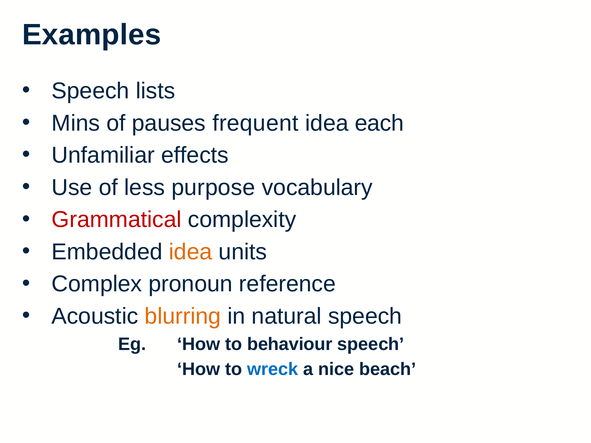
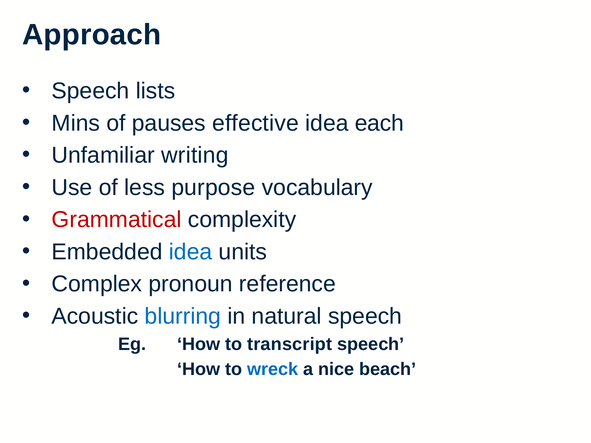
Examples: Examples -> Approach (92, 35)
frequent: frequent -> effective (255, 123)
effects: effects -> writing (195, 155)
idea colour: orange -> blue (191, 252)
blurring colour: orange -> blue (183, 316)
behaviour: behaviour -> transcript (290, 344)
